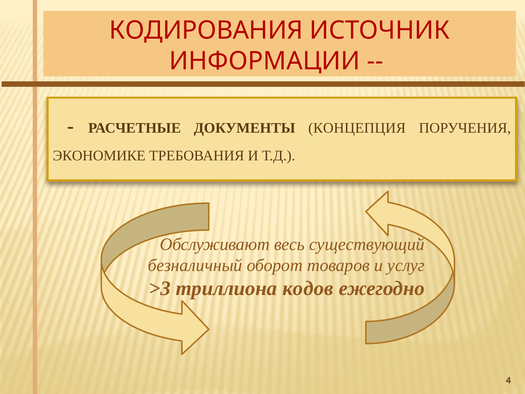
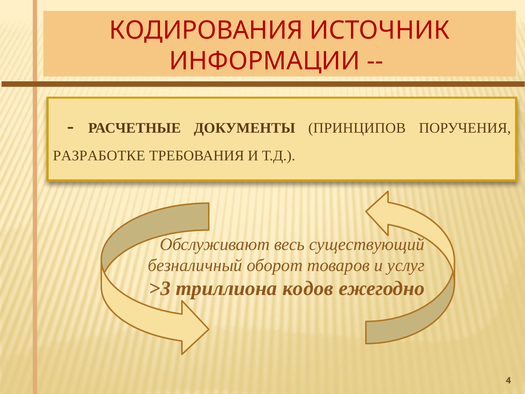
КОНЦЕПЦИЯ: КОНЦЕПЦИЯ -> ПРИНЦИПОВ (357, 128)
ЭКОНОМИКЕ: ЭКОНОМИКЕ -> РАЗРАБОТКЕ (99, 156)
